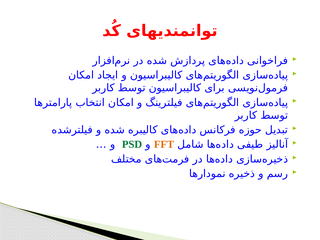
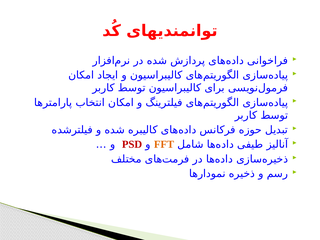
PSD colour: green -> red (132, 144)
